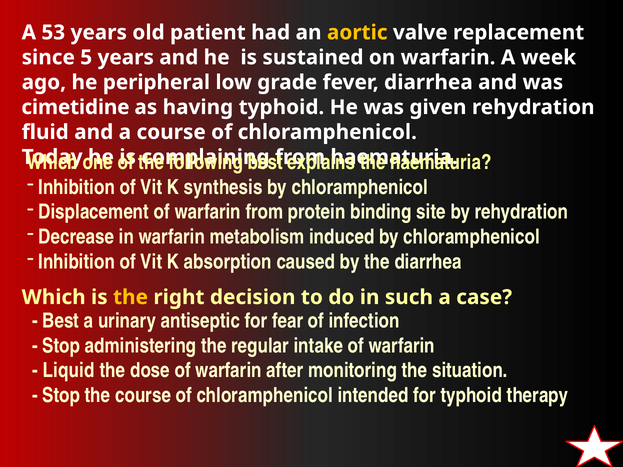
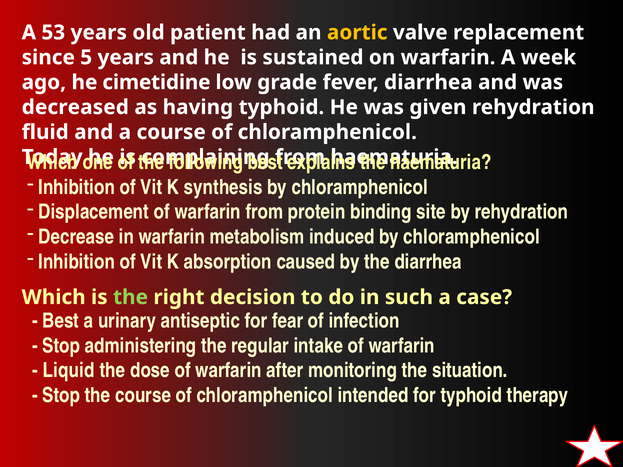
peripheral: peripheral -> cimetidine (156, 82)
cimetidine: cimetidine -> decreased (75, 107)
the colour: yellow -> light green (131, 297)
